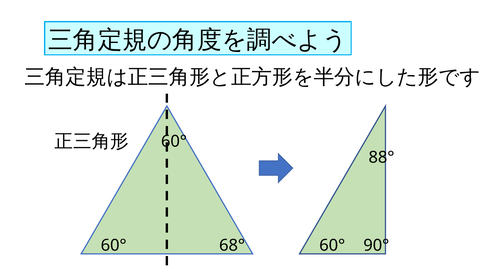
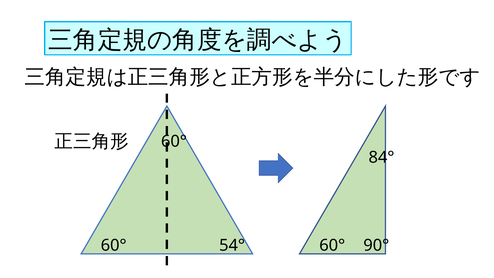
88°: 88° -> 84° (381, 157)
68°: 68° -> 54° (232, 245)
